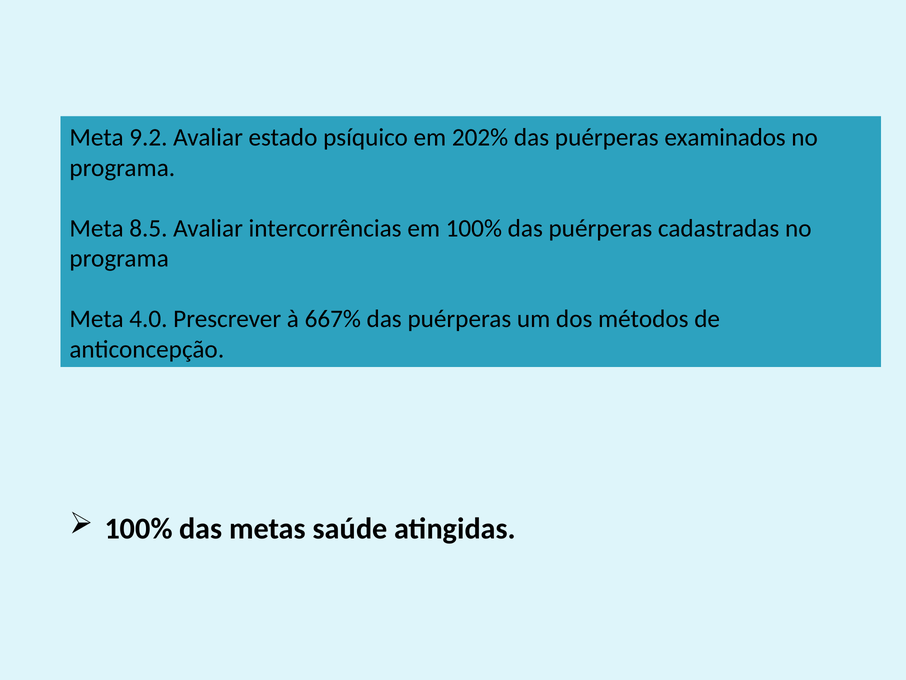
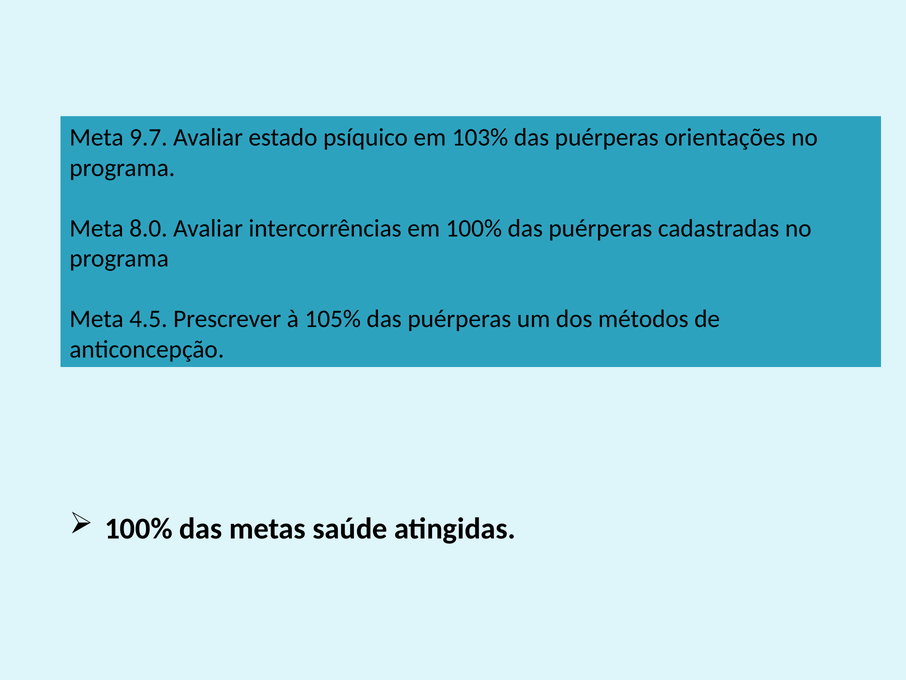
9.2: 9.2 -> 9.7 (148, 137)
202%: 202% -> 103% (480, 137)
examinados: examinados -> orientações (725, 137)
8.5: 8.5 -> 8.0 (148, 228)
4.0: 4.0 -> 4.5 (148, 319)
667%: 667% -> 105% (333, 319)
